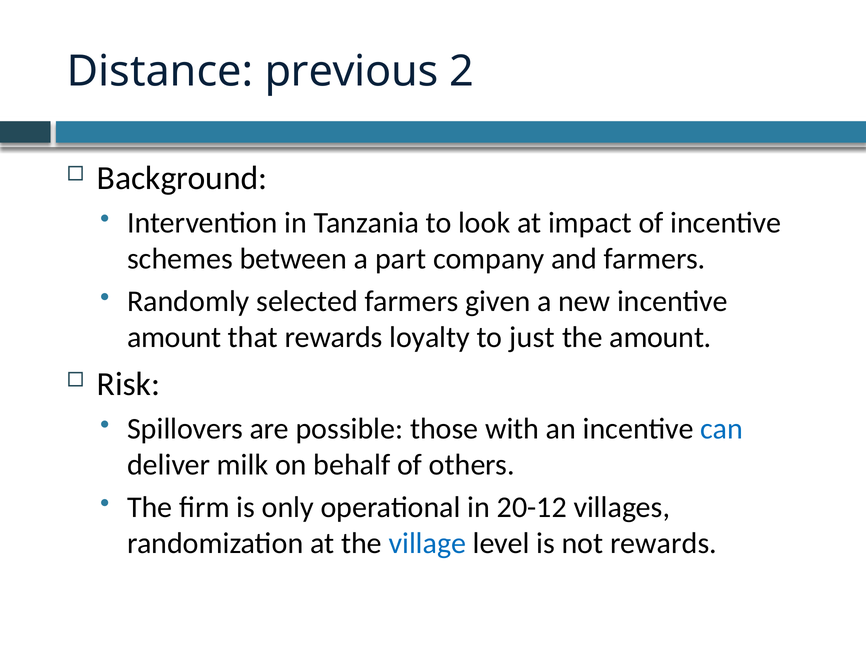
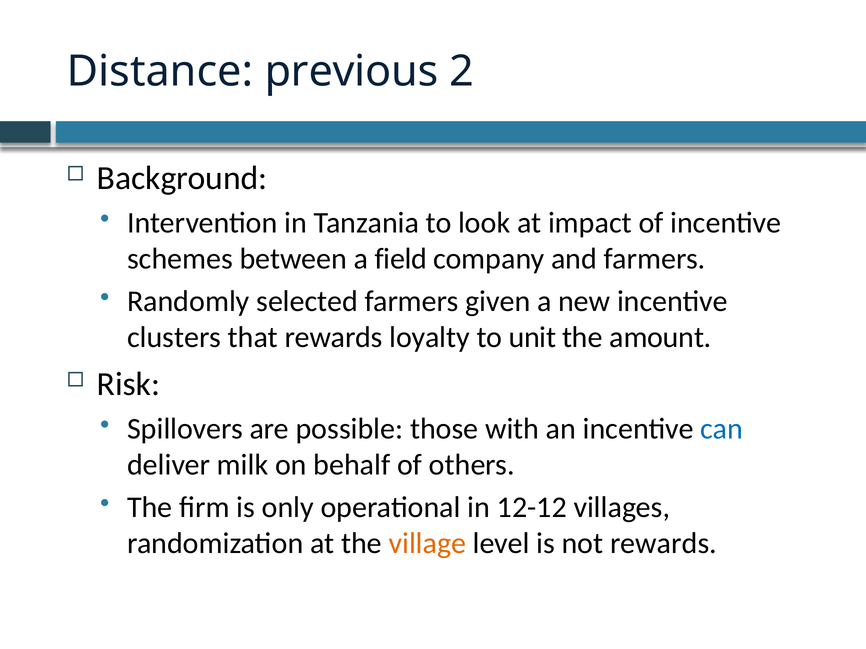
part: part -> field (401, 259)
amount: amount -> clusters (174, 338)
just: just -> unit (532, 338)
20-12: 20-12 -> 12-12 (532, 508)
village colour: blue -> orange (427, 544)
